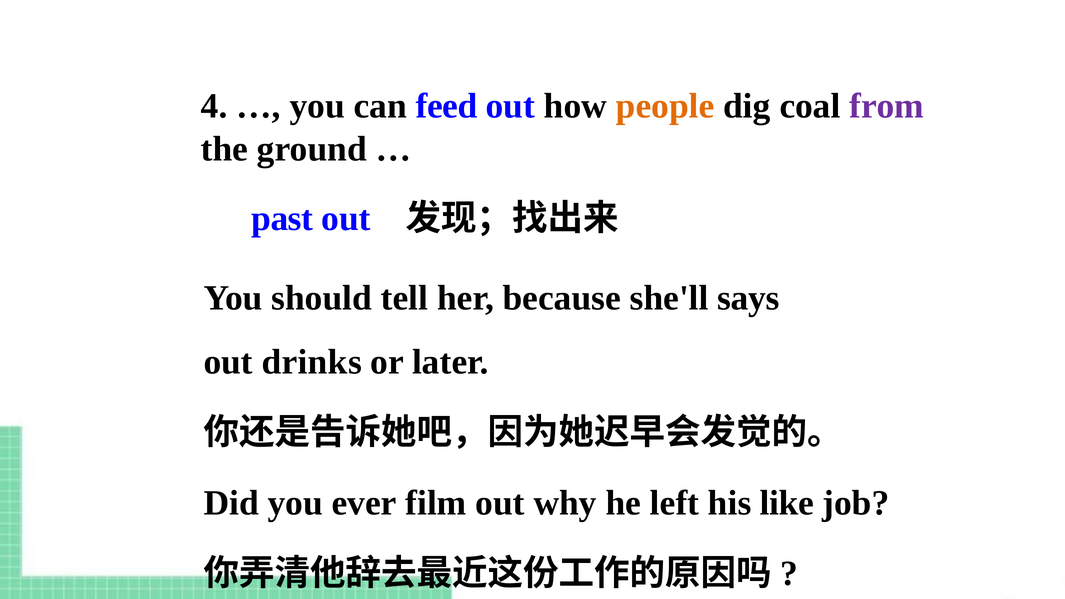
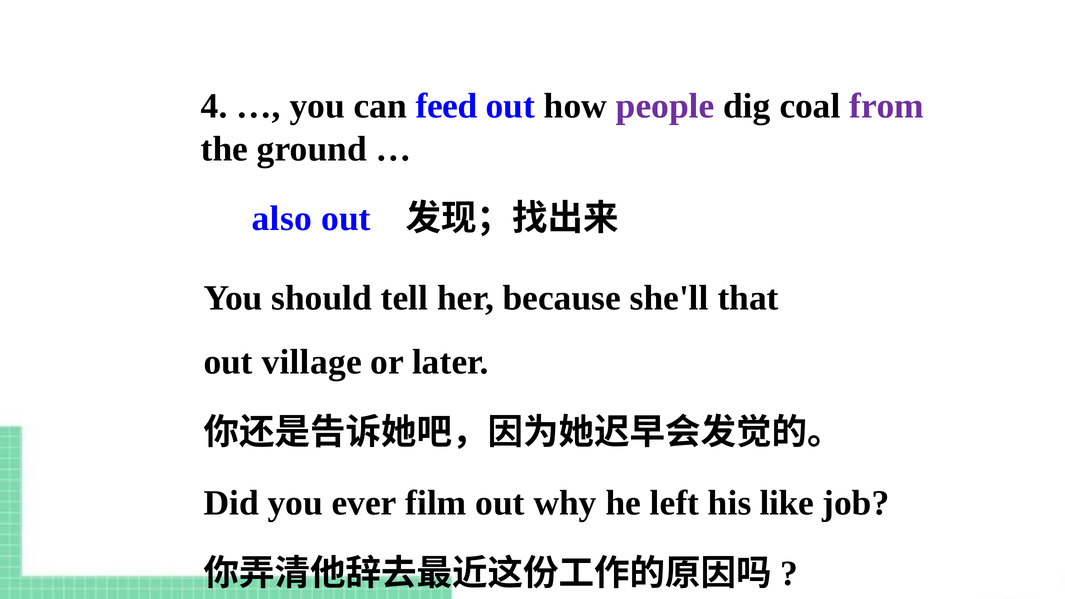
people colour: orange -> purple (665, 106)
past: past -> also (282, 219)
says: says -> that (748, 298)
drinks: drinks -> village (312, 362)
